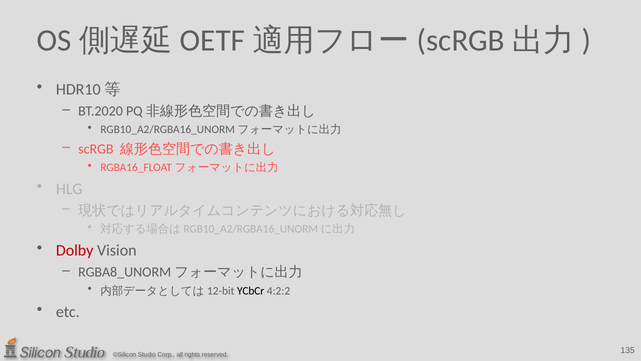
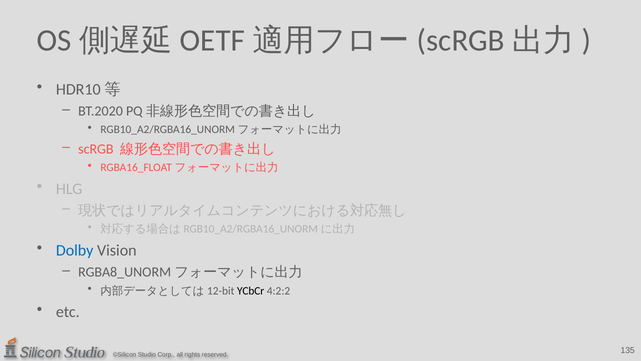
Dolby colour: red -> blue (75, 250)
